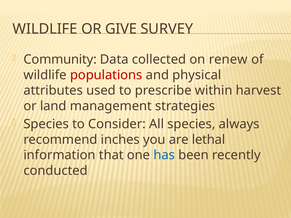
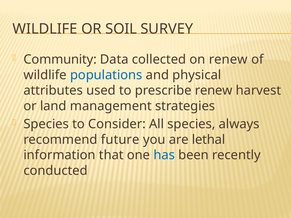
GIVE: GIVE -> SOIL (121, 29)
populations colour: red -> blue (106, 75)
prescribe within: within -> renew (214, 91)
inches: inches -> future (120, 140)
